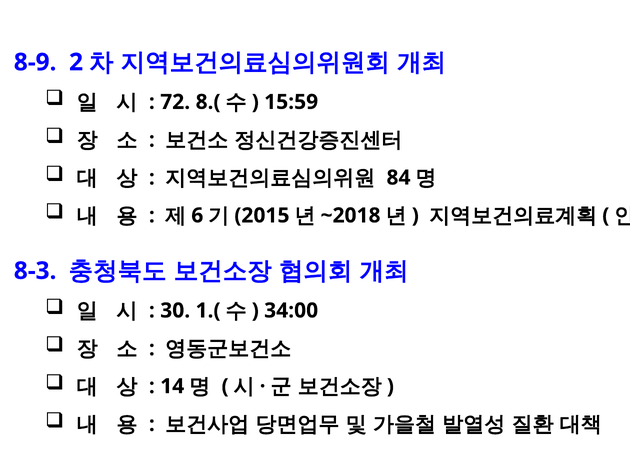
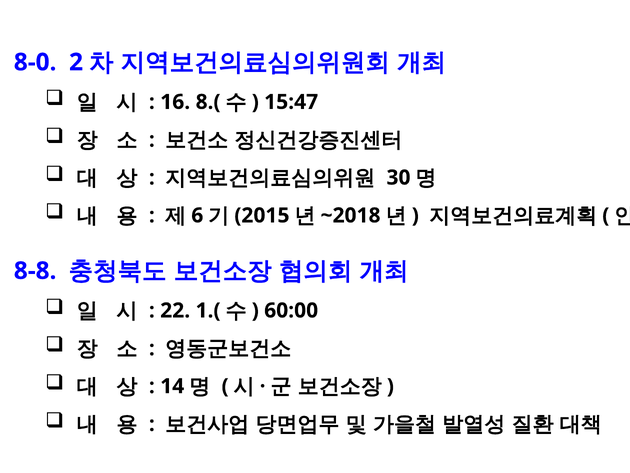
8-9: 8-9 -> 8-0 (35, 62)
72: 72 -> 16 (175, 102)
15:59: 15:59 -> 15:47 (291, 102)
84: 84 -> 30 (398, 177)
8-3: 8-3 -> 8-8 (35, 271)
30: 30 -> 22 (175, 310)
34:00: 34:00 -> 60:00 (291, 310)
